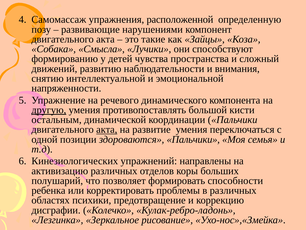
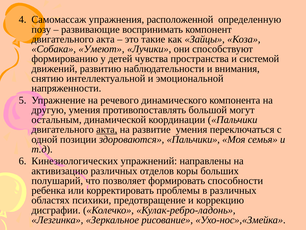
нарушениями: нарушениями -> воспринимать (153, 29)
Смысла: Смысла -> Умеют (101, 49)
сложный: сложный -> системой (259, 59)
другую underline: present -> none (49, 110)
кисти: кисти -> могут (242, 110)
